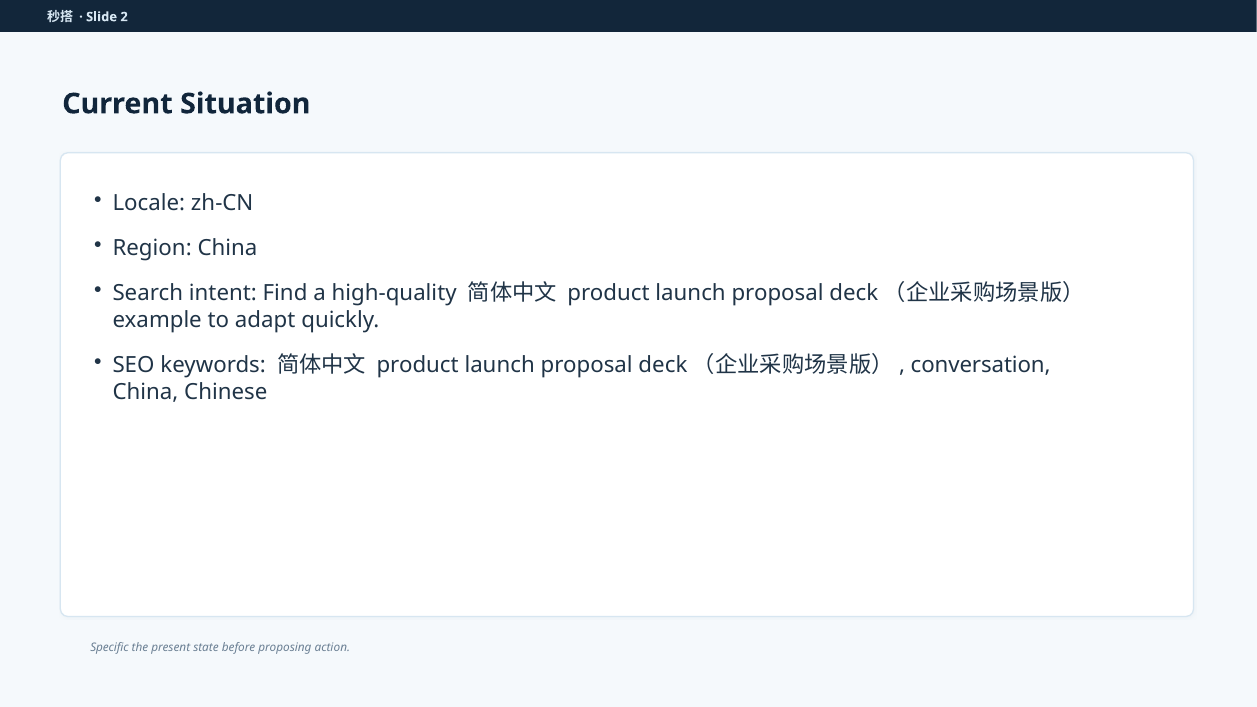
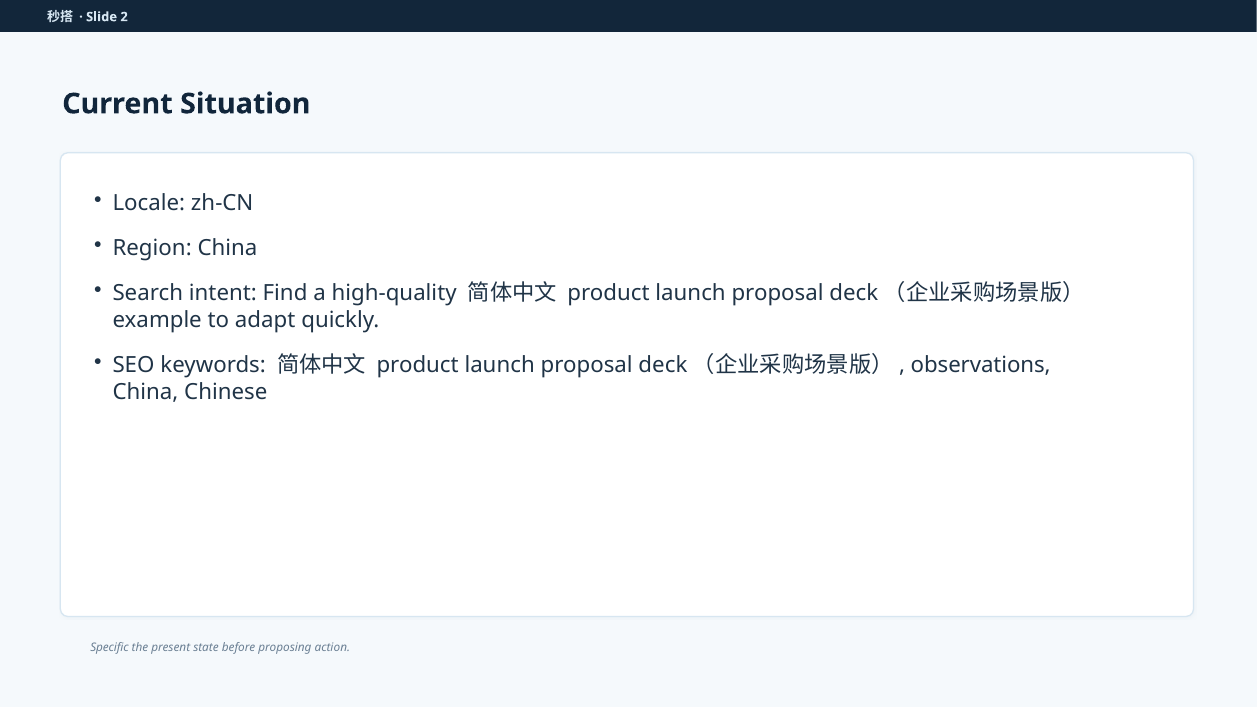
conversation: conversation -> observations (981, 365)
